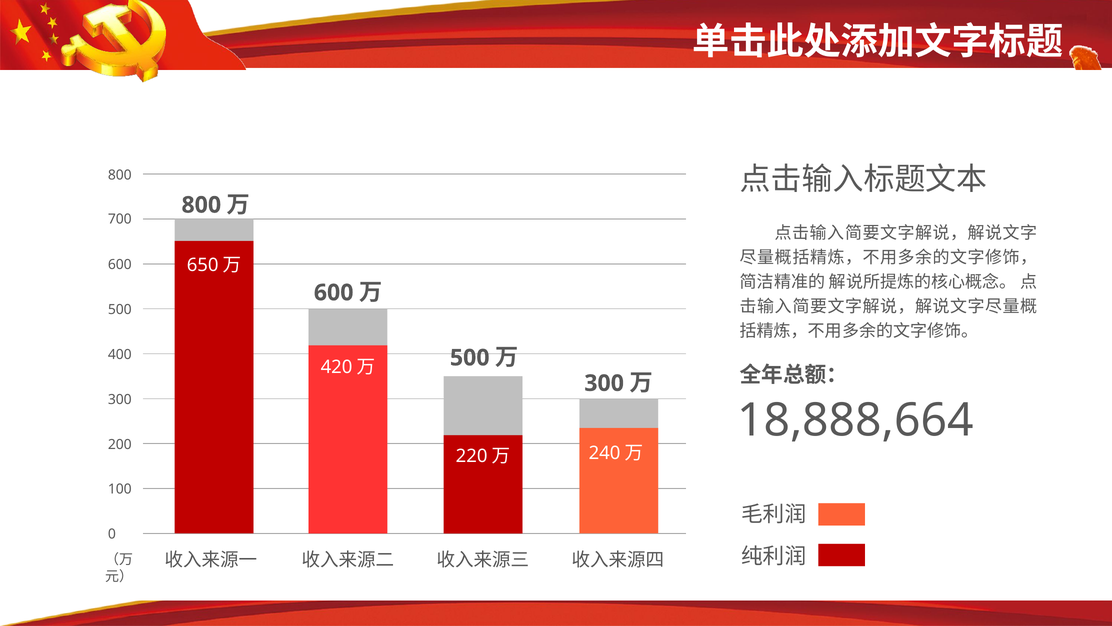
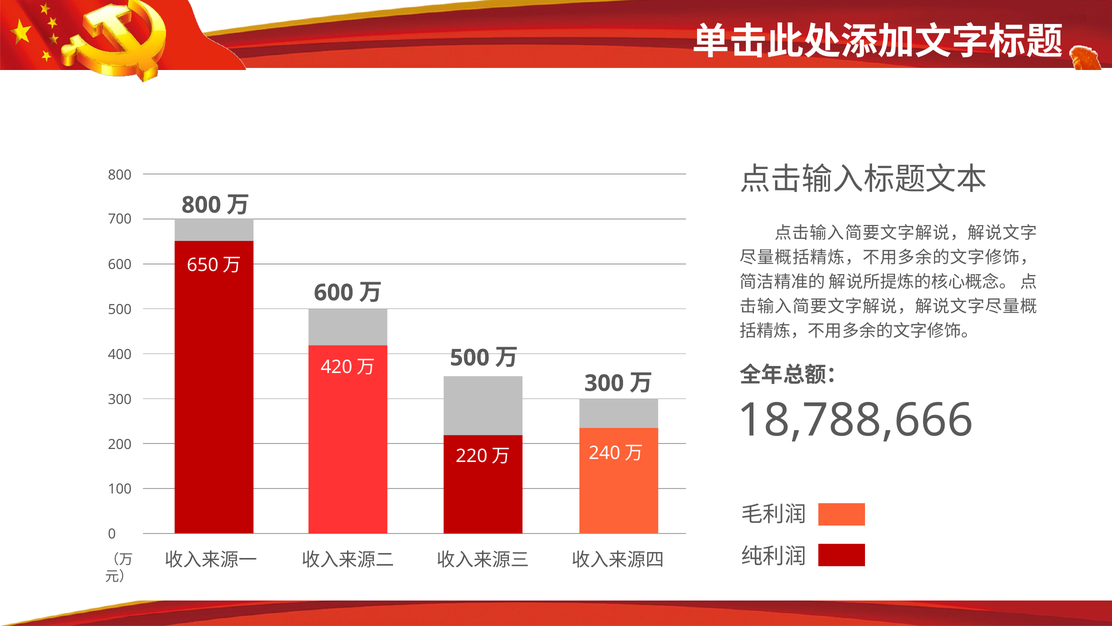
18,888,664: 18,888,664 -> 18,788,666 (855, 420)
